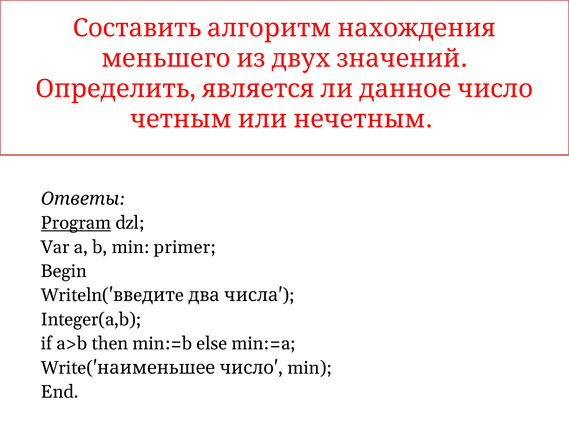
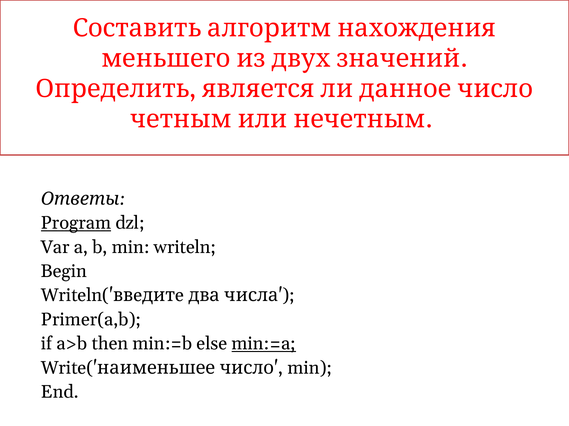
primer: primer -> writeln (185, 248)
Integer(a,b: Integer(a,b -> Primer(a,b (91, 320)
min:=a underline: none -> present (264, 344)
